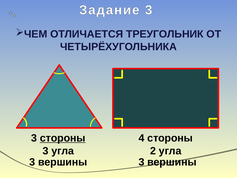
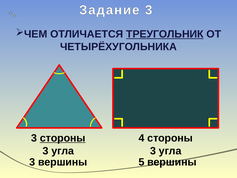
ТРЕУГОЛЬНИК underline: none -> present (165, 34)
2: 2 -> 3 (153, 151)
вершины 3: 3 -> 5 (141, 162)
